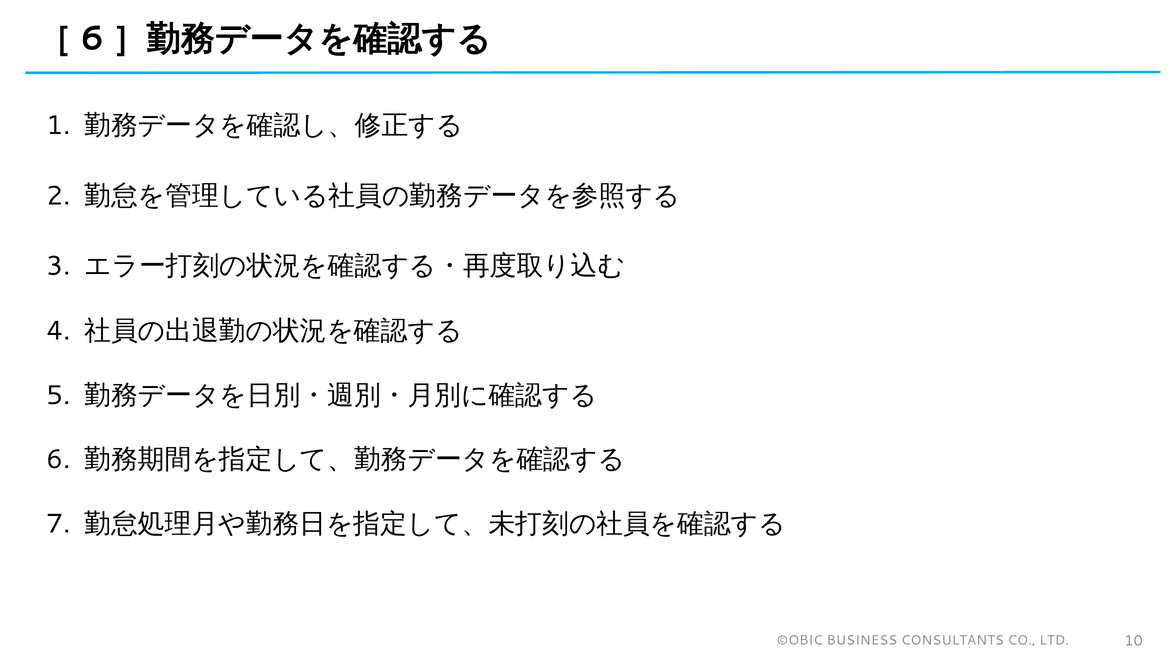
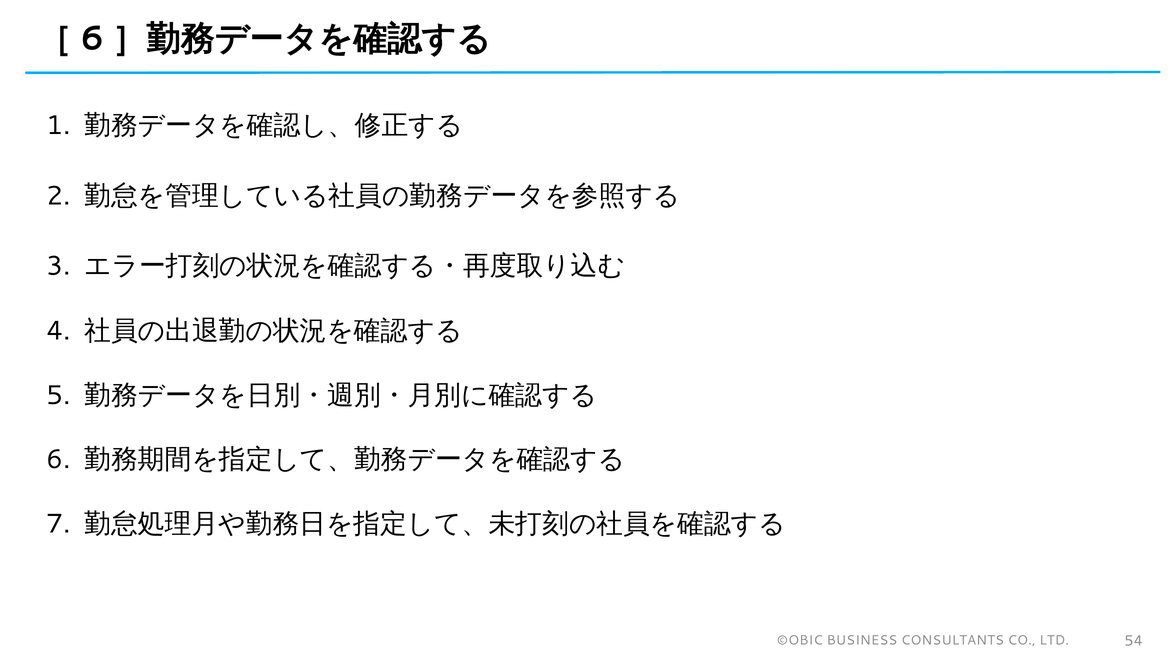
10: 10 -> 54 (1134, 641)
